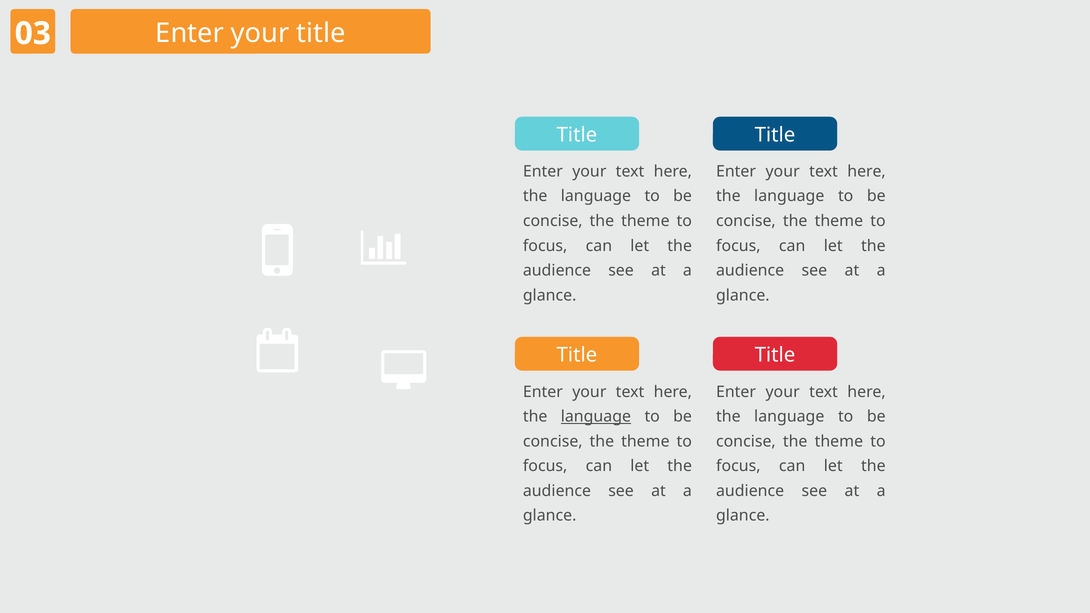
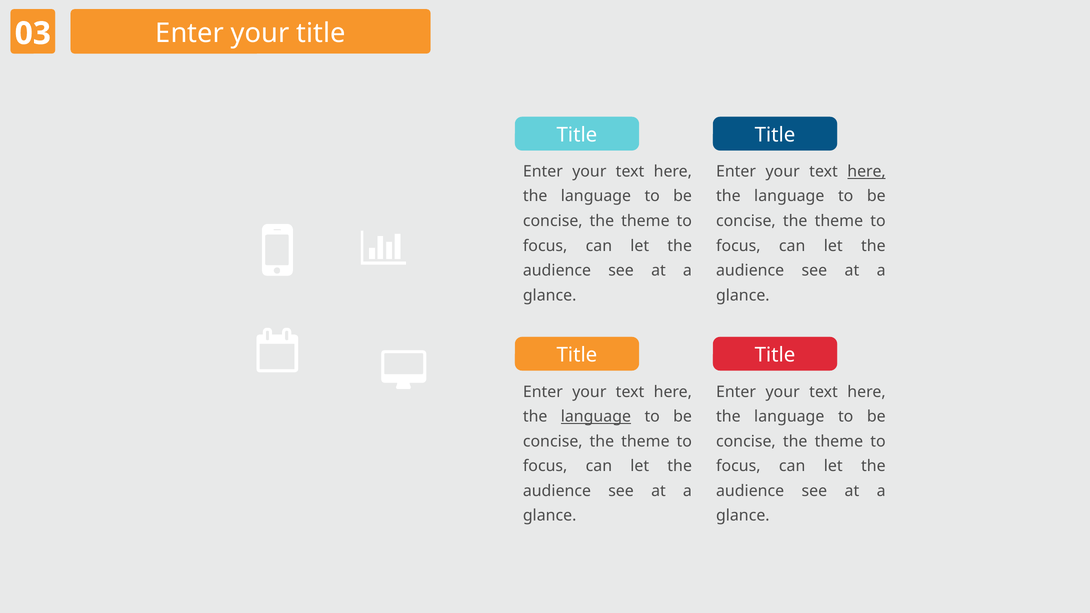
here underline: none -> present (867, 171)
